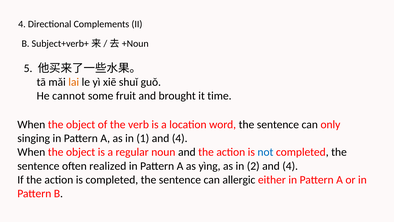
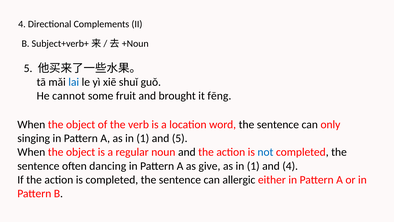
lai colour: orange -> blue (74, 82)
time: time -> fēng (219, 96)
1 and 4: 4 -> 5 (180, 138)
realized: realized -> dancing (108, 166)
yìng: yìng -> give (209, 166)
2: 2 -> 1 (253, 166)
